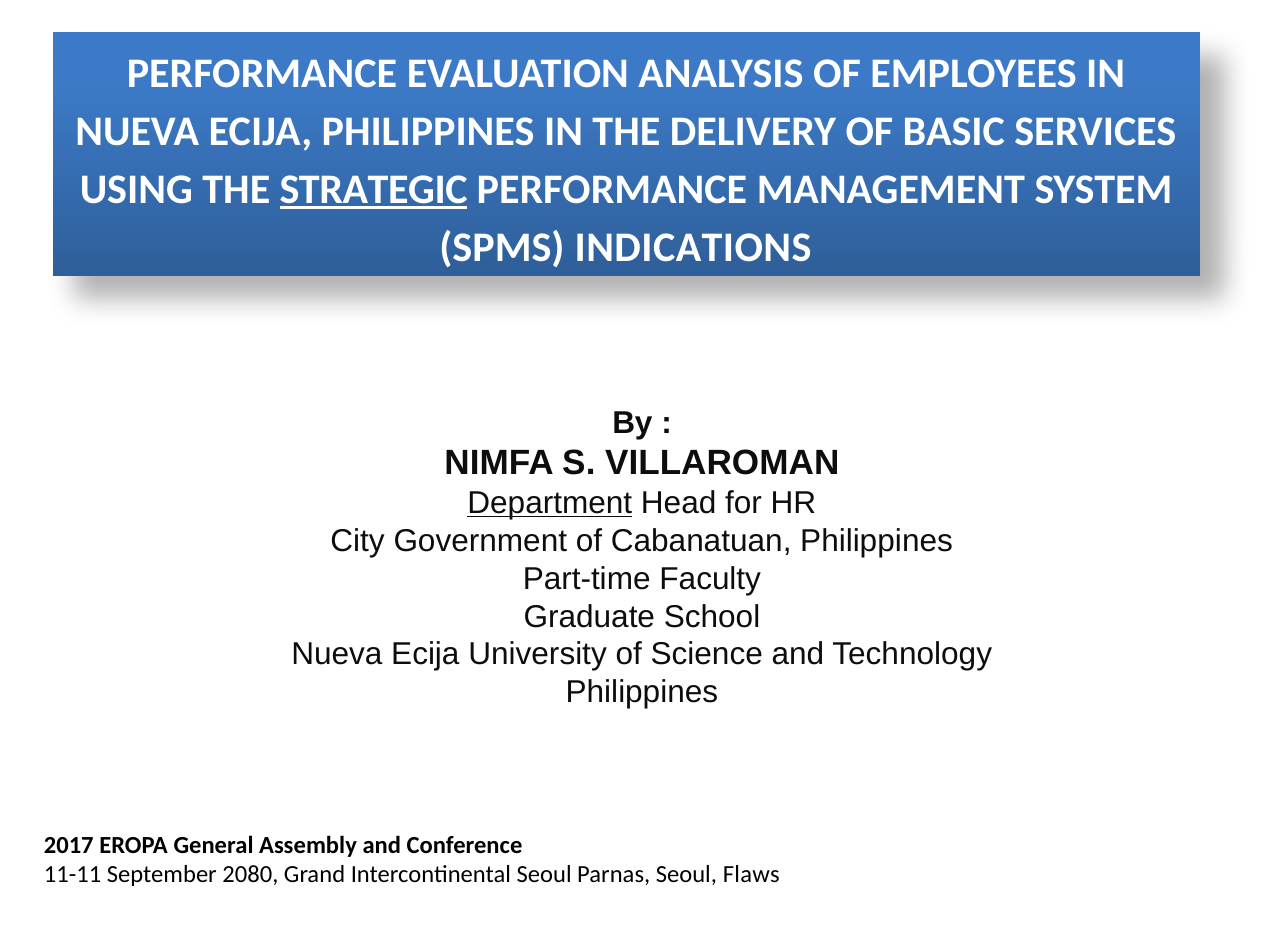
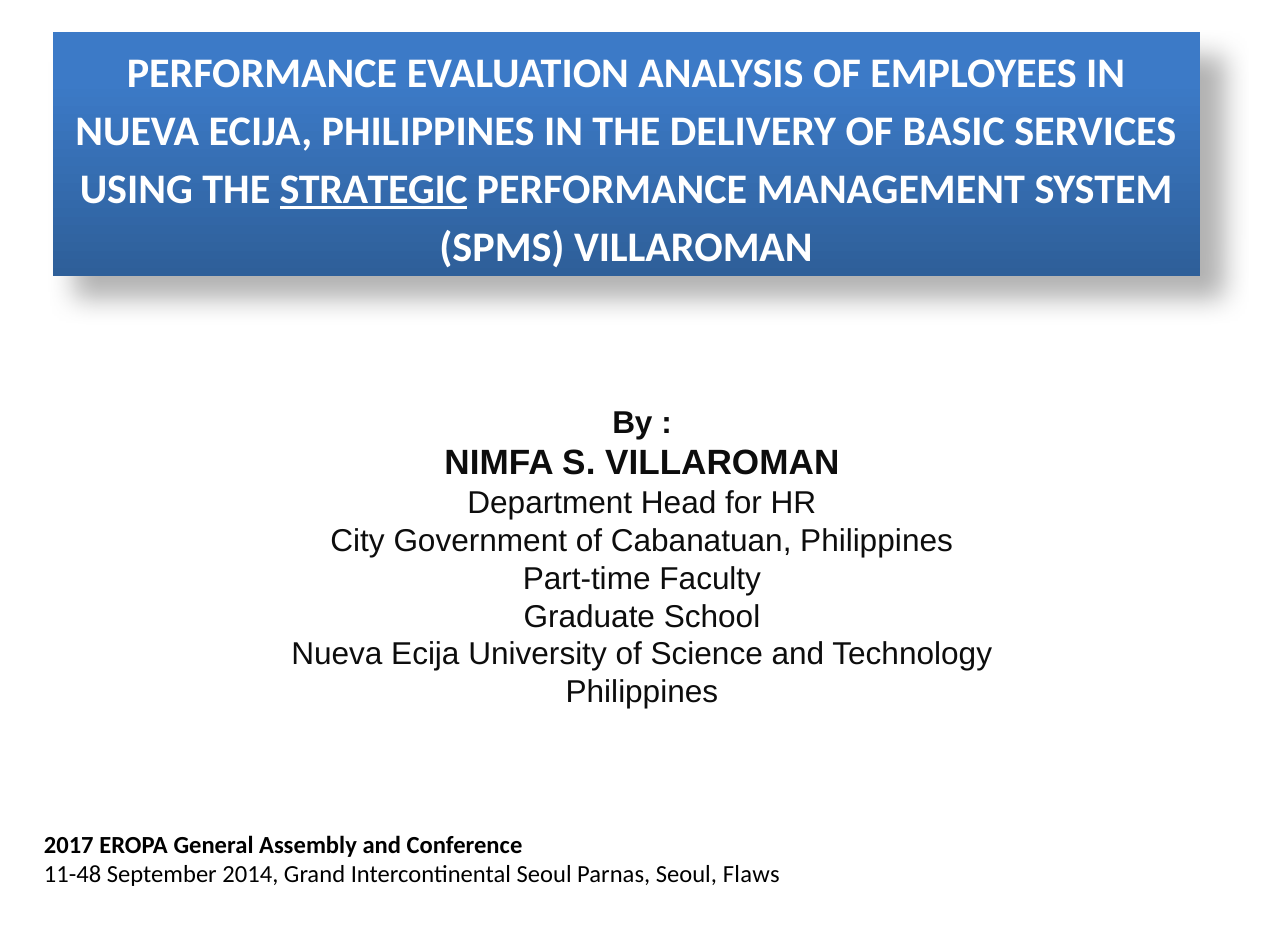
SPMS INDICATIONS: INDICATIONS -> VILLAROMAN (693, 248)
Department underline: present -> none (550, 503)
11-11: 11-11 -> 11-48 (73, 875)
2080: 2080 -> 2014 (250, 875)
